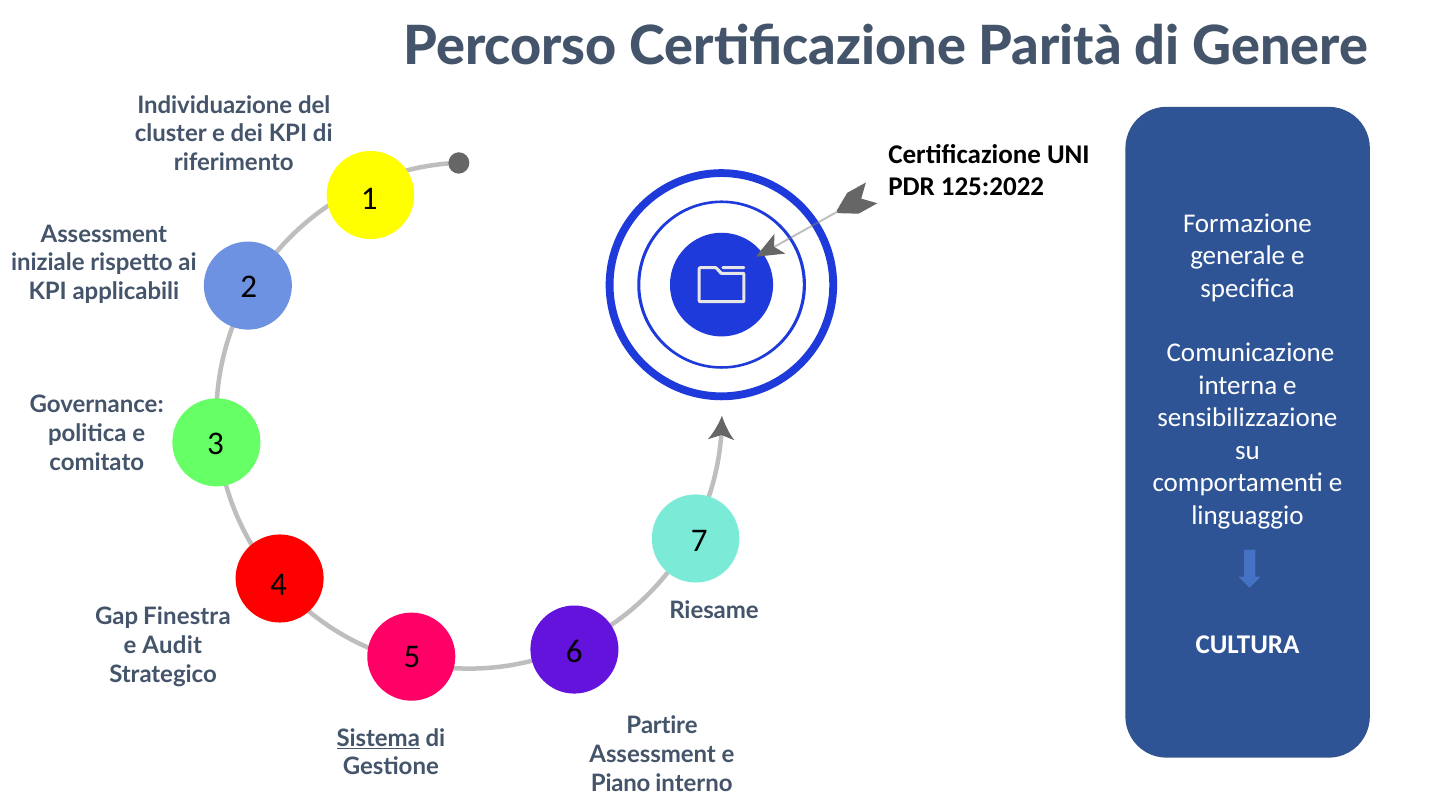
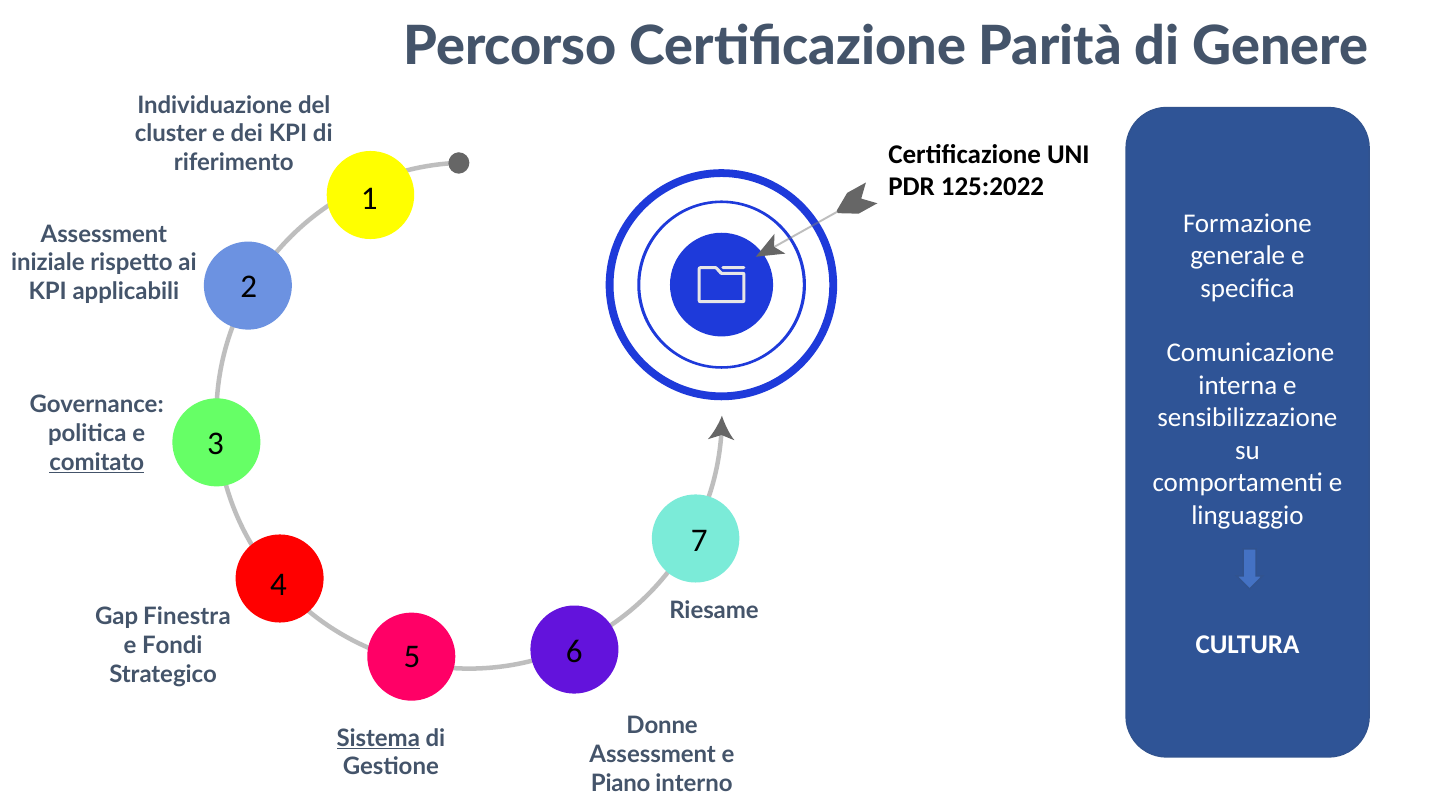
comitato underline: none -> present (97, 462)
Audit: Audit -> Fondi (172, 645)
Partire: Partire -> Donne (662, 725)
